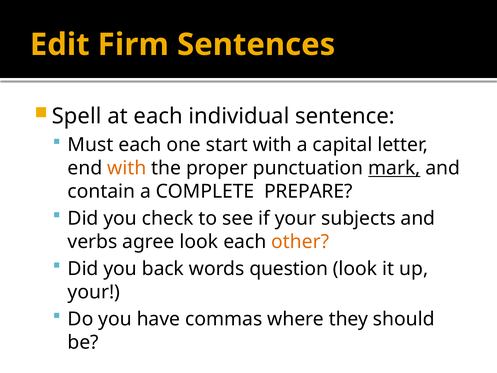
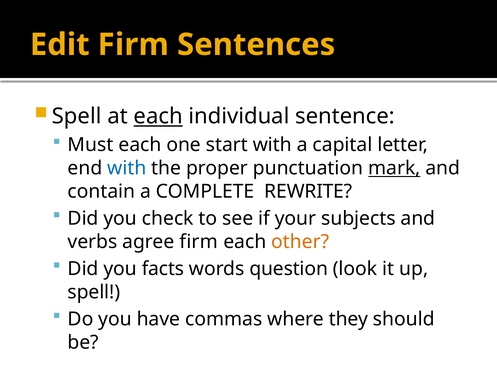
each underline: none -> present (158, 116)
with colour: orange -> blue (127, 168)
PREPARE: PREPARE -> REWRITE (308, 191)
agree look: look -> firm (199, 241)
back: back -> facts (163, 269)
your: your -> spell (94, 292)
